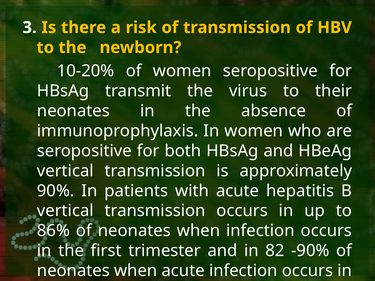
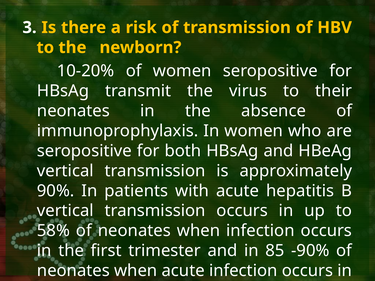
86%: 86% -> 58% (53, 231)
82: 82 -> 85 (275, 251)
